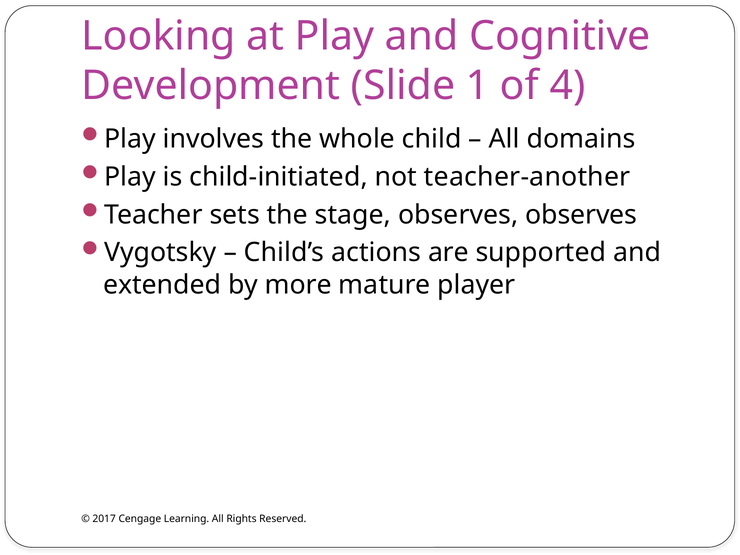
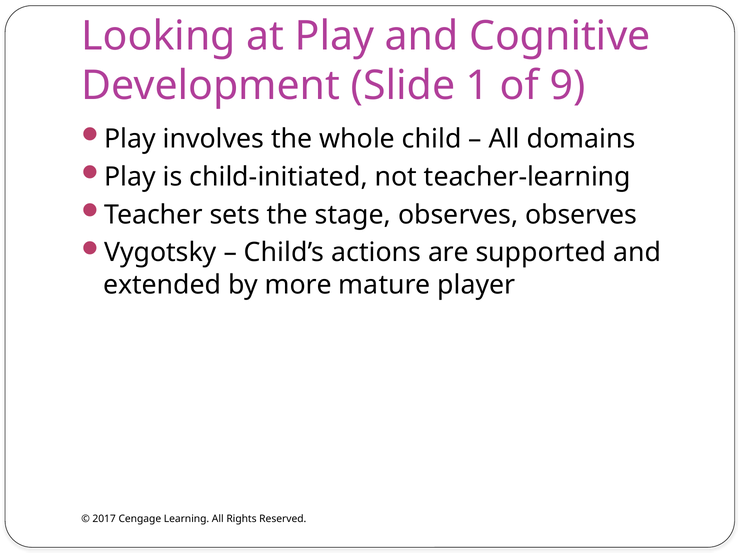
4: 4 -> 9 (568, 86)
teacher-another: teacher-another -> teacher-learning (527, 177)
